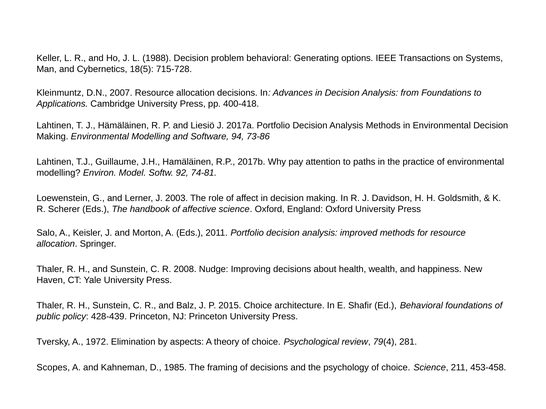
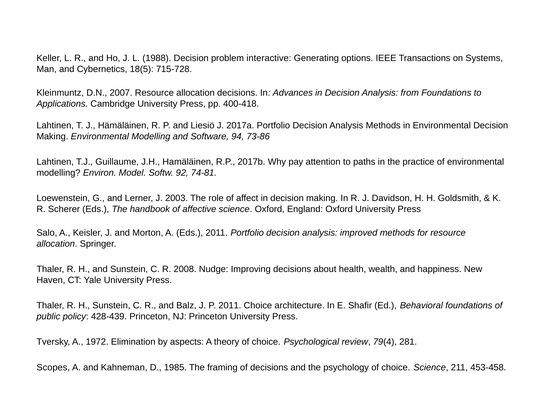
problem behavioral: behavioral -> interactive (269, 58)
P 2015: 2015 -> 2011 (230, 306)
